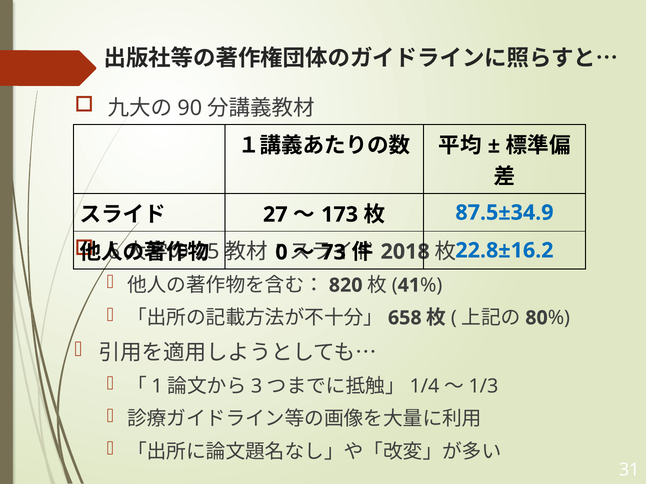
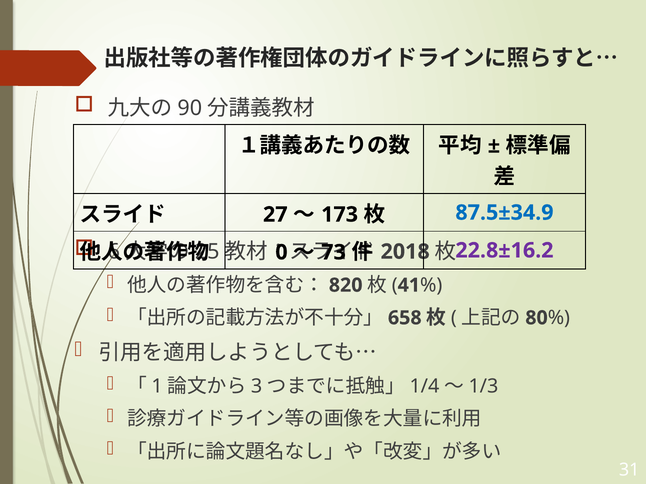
22.8±16.2 colour: blue -> purple (504, 251)
